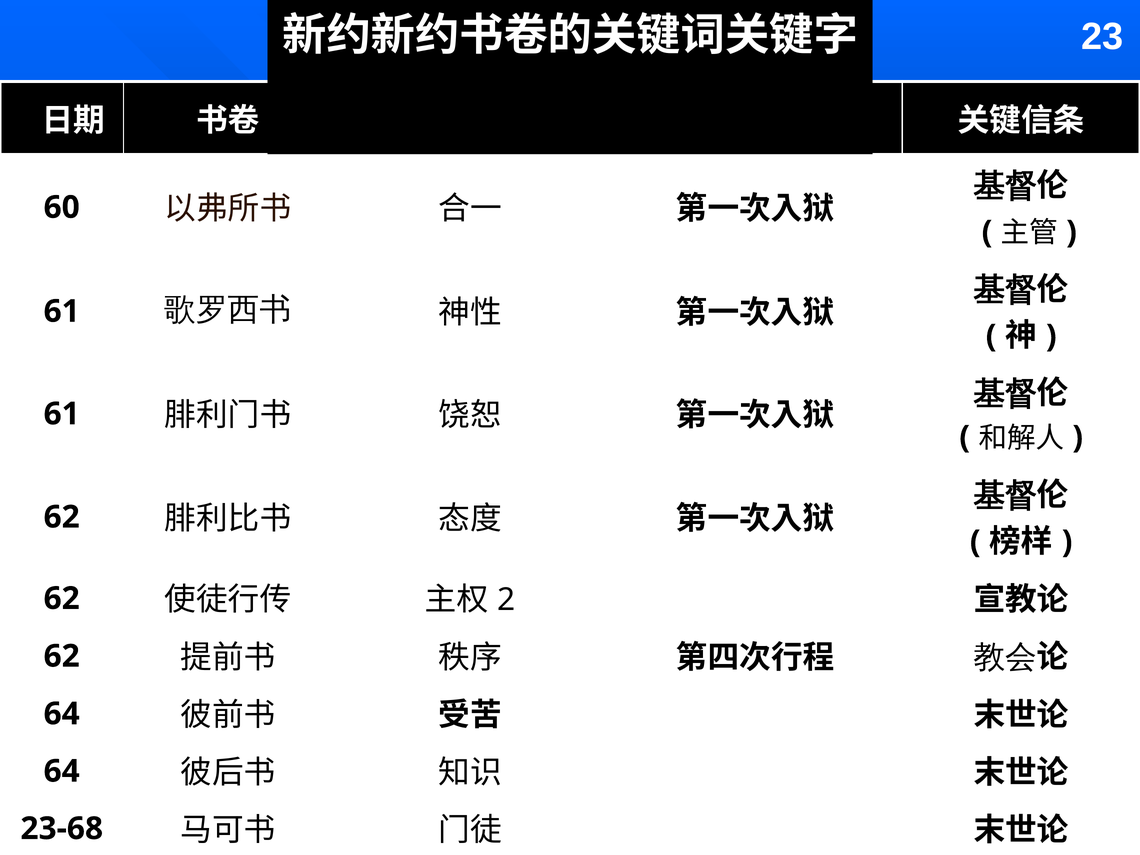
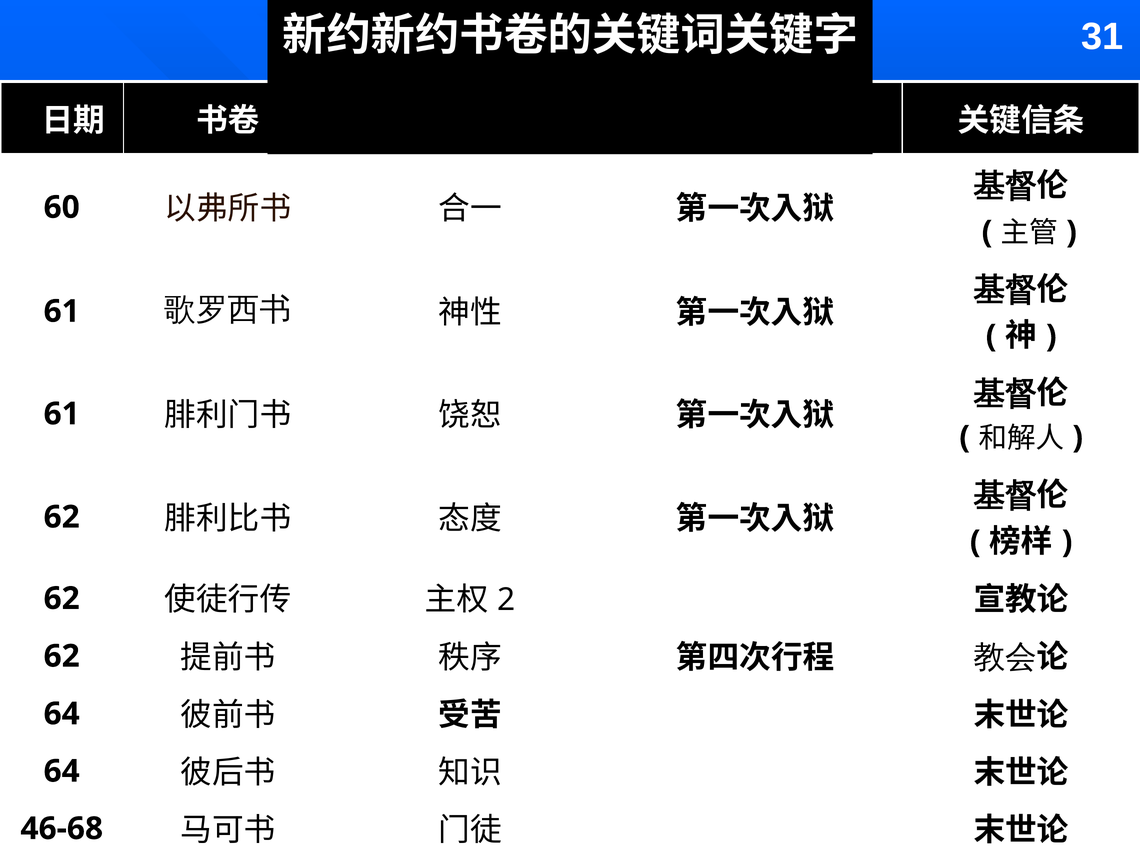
23: 23 -> 31 (1102, 37)
23-68: 23-68 -> 46-68 (62, 829)
